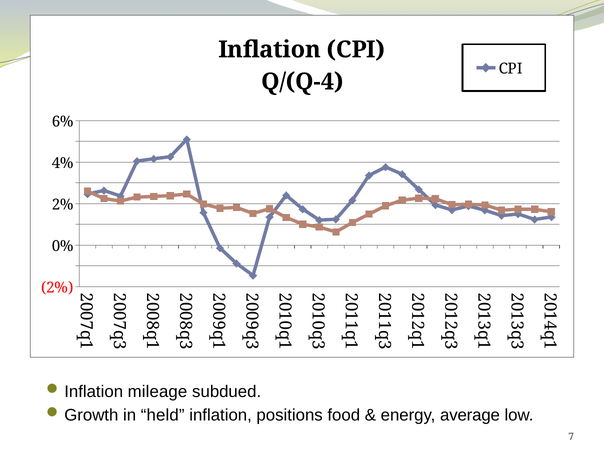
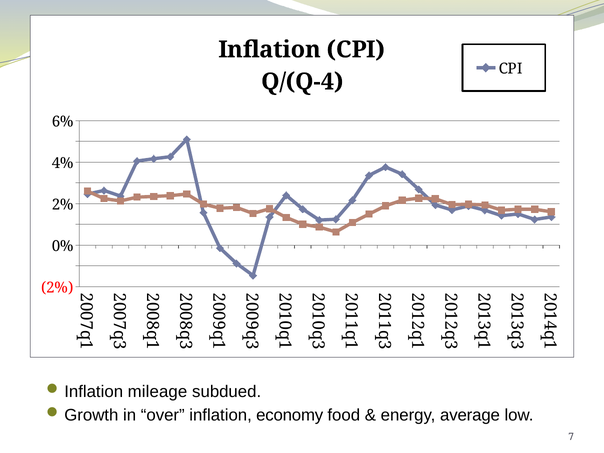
held: held -> over (163, 415)
positions: positions -> economy (290, 415)
